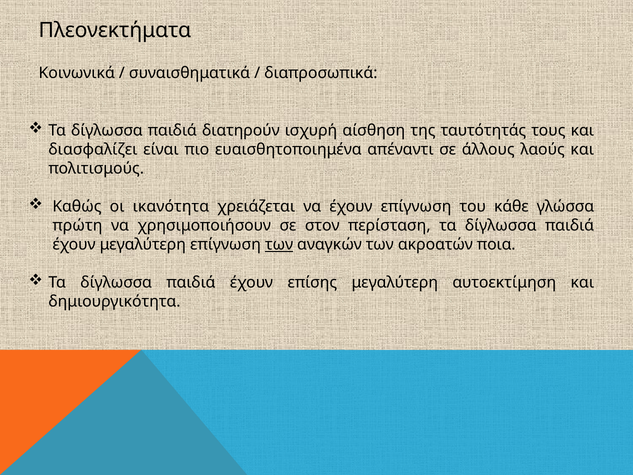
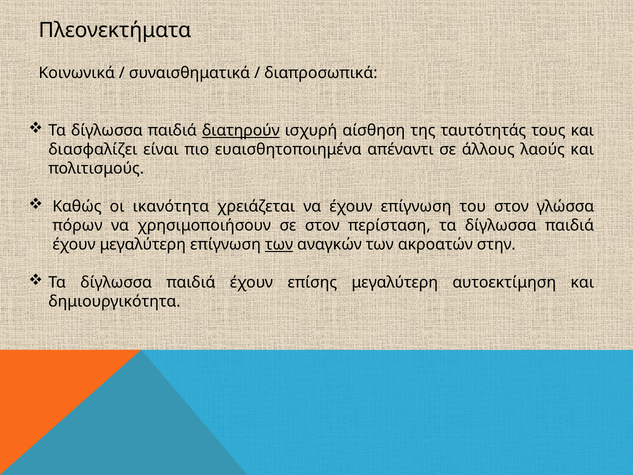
διατηρούν underline: none -> present (241, 130)
του κάθε: κάθε -> στον (511, 206)
πρώτη: πρώτη -> πόρων (77, 225)
ποια: ποια -> στην (496, 244)
